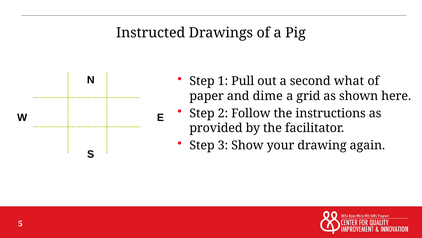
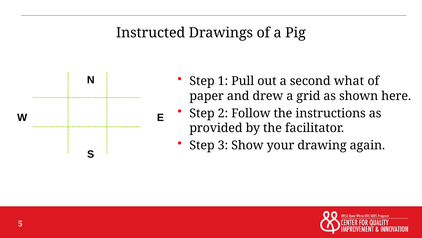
dime: dime -> drew (268, 96)
